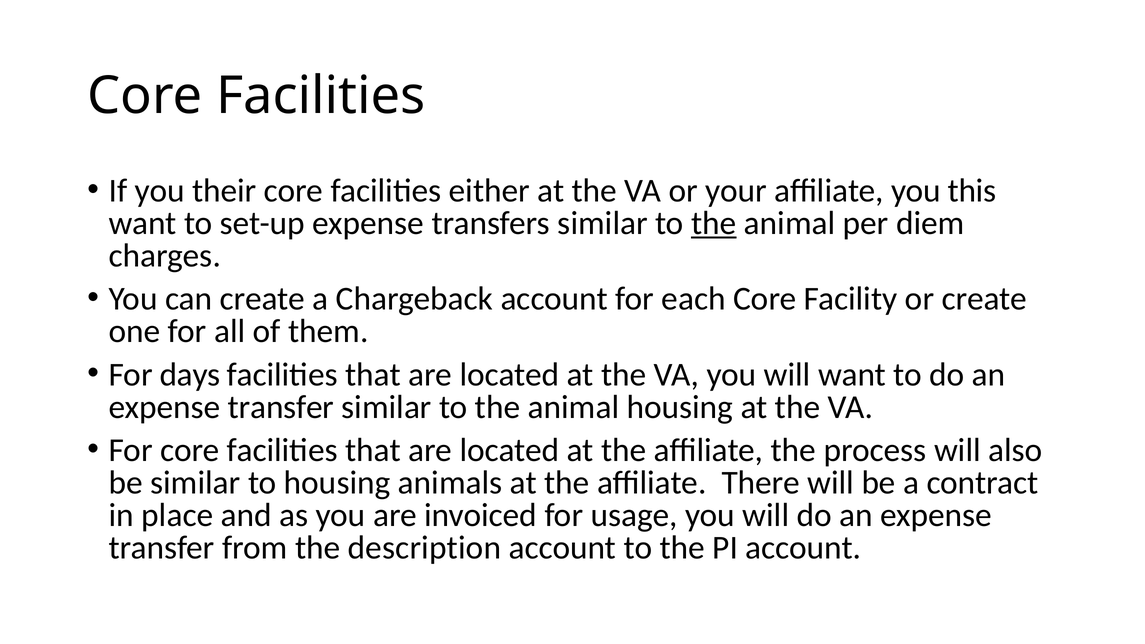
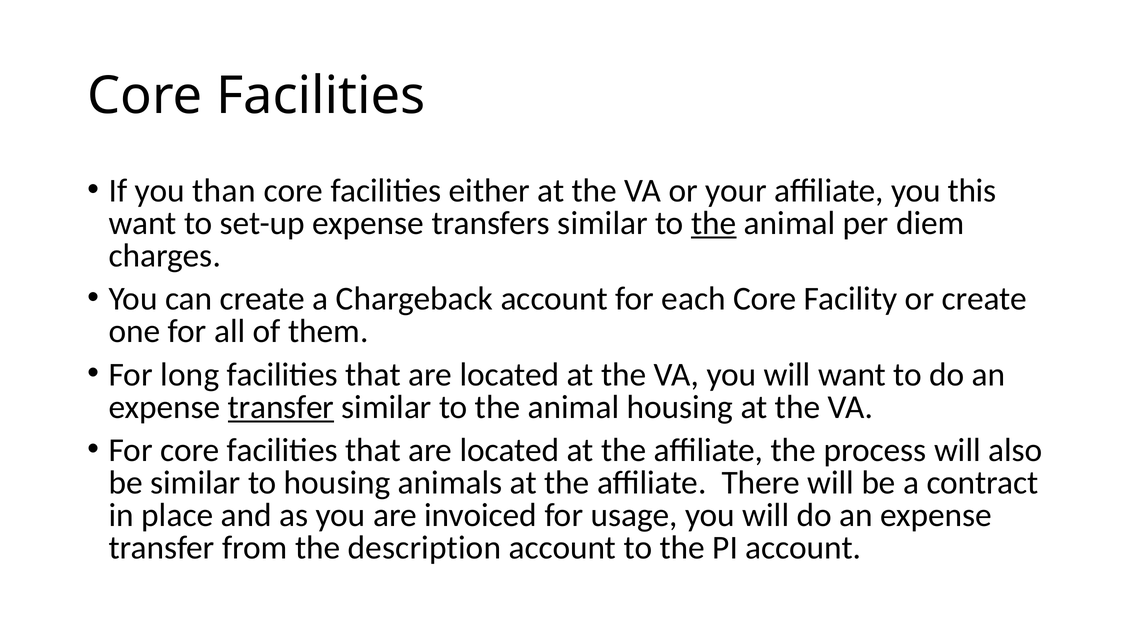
their: their -> than (224, 191)
days: days -> long (190, 375)
transfer underline: none -> present (281, 407)
